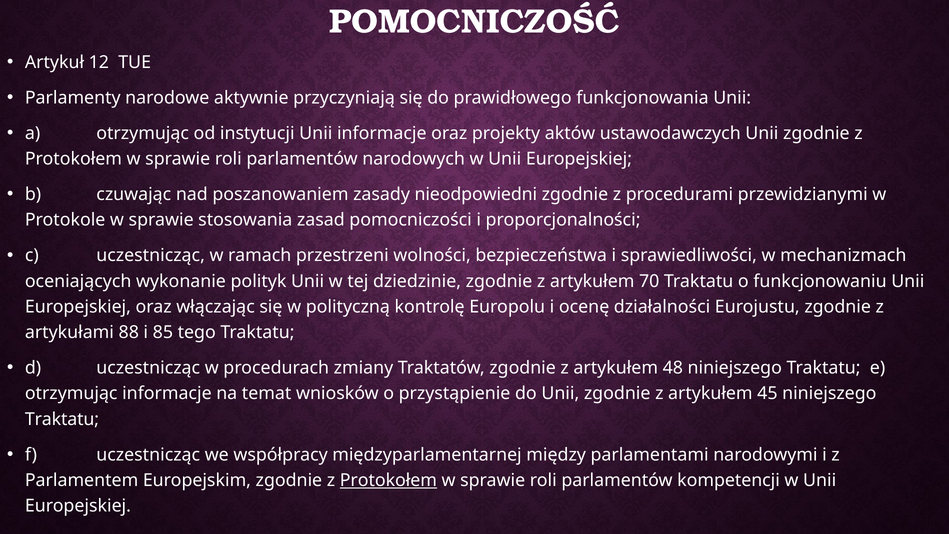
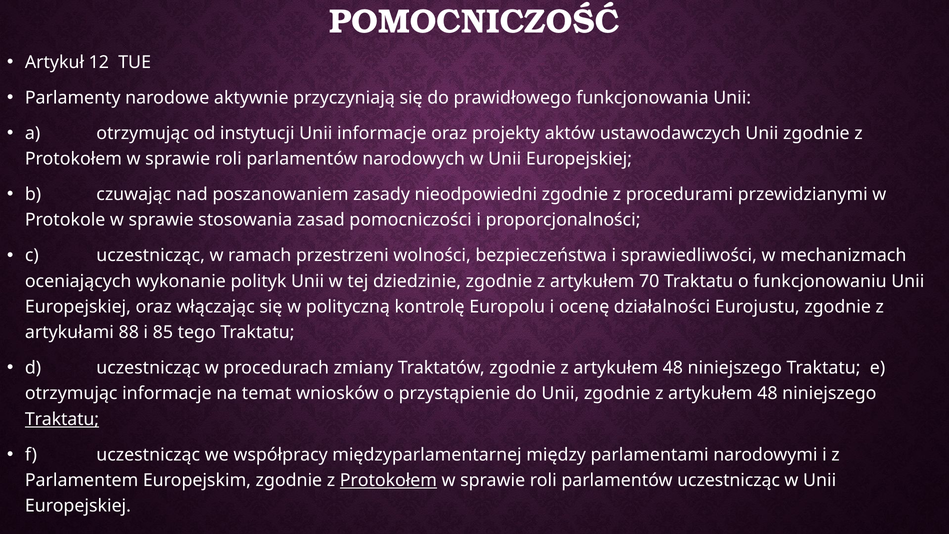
45: 45 -> 48 (767, 393)
Traktatu underline: none -> present (62, 419)
parlamentów kompetencji: kompetencji -> uczestnicząc (729, 480)
